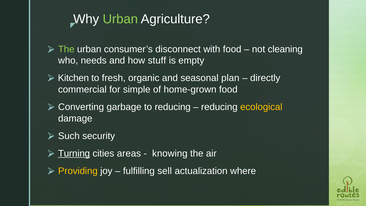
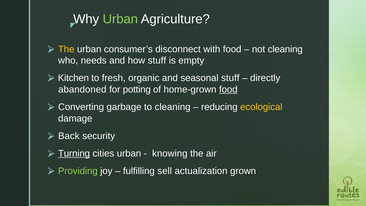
The colour: light green -> yellow (66, 49)
seasonal plan: plan -> stuff (230, 78)
commercial: commercial -> abandoned (82, 89)
simple: simple -> potting (137, 89)
food underline: none -> present (228, 89)
to reducing: reducing -> cleaning (173, 107)
Such: Such -> Back (69, 136)
cities areas: areas -> urban (129, 153)
Providing colour: yellow -> light green (78, 171)
where: where -> grown (243, 171)
